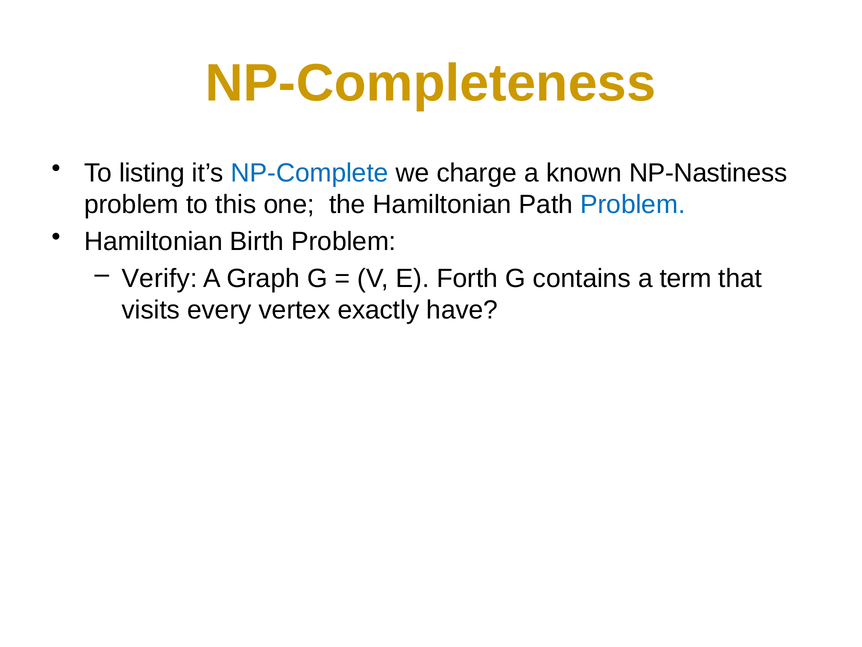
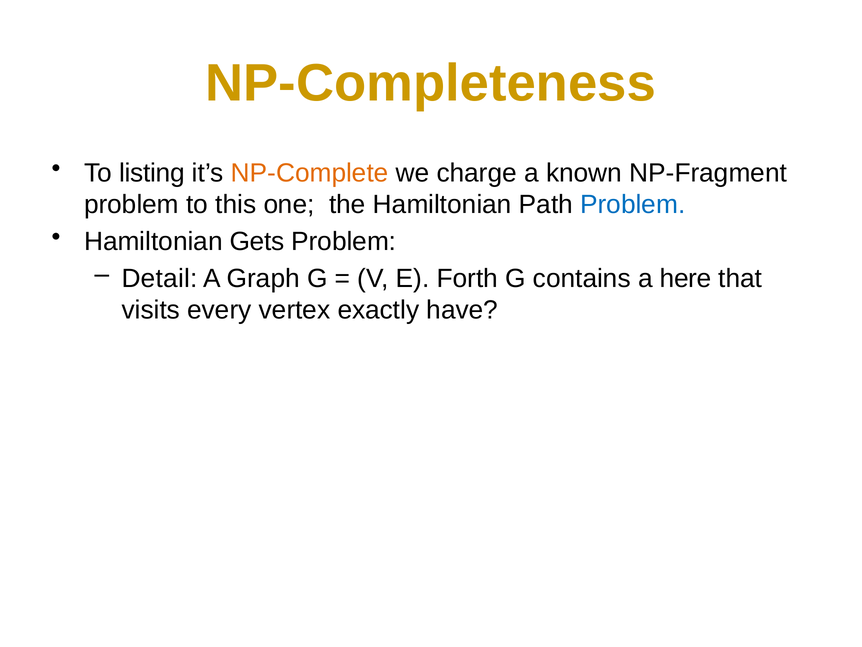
NP-Complete colour: blue -> orange (310, 173)
NP-Nastiness: NP-Nastiness -> NP-Fragment (708, 173)
Birth: Birth -> Gets (257, 241)
Verify: Verify -> Detail (160, 278)
term: term -> here (686, 278)
